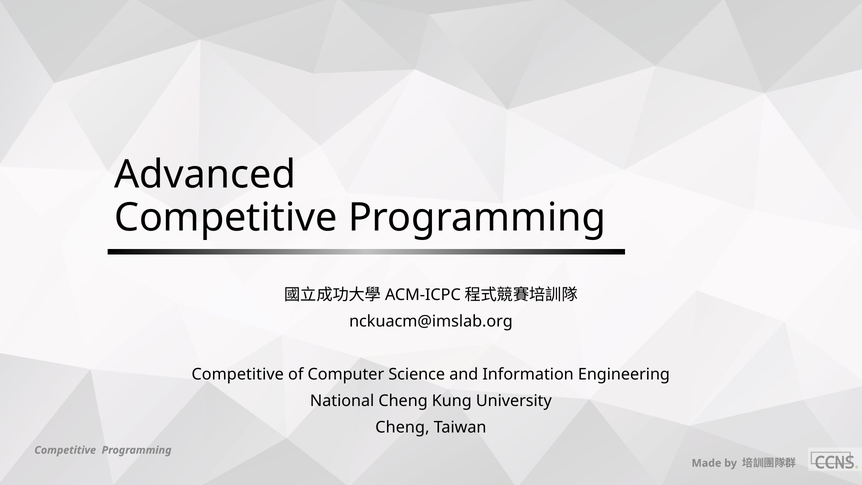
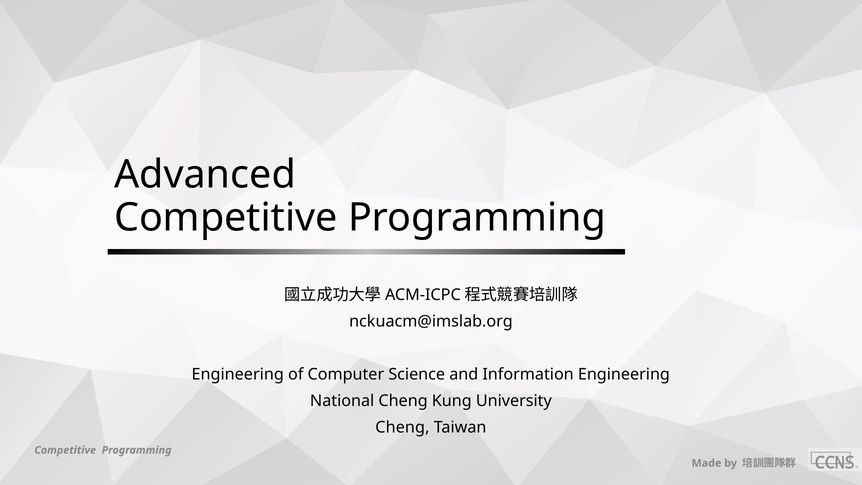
Competitive: Competitive -> Engineering (238, 374)
